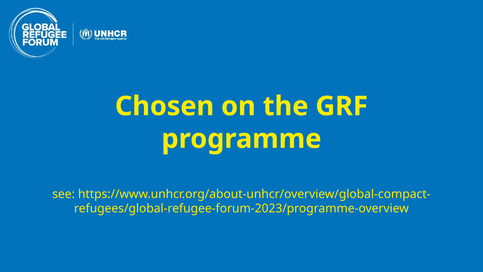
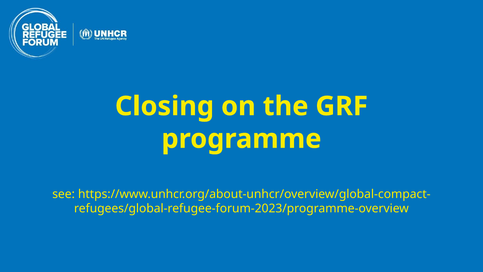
Chosen: Chosen -> Closing (165, 106)
